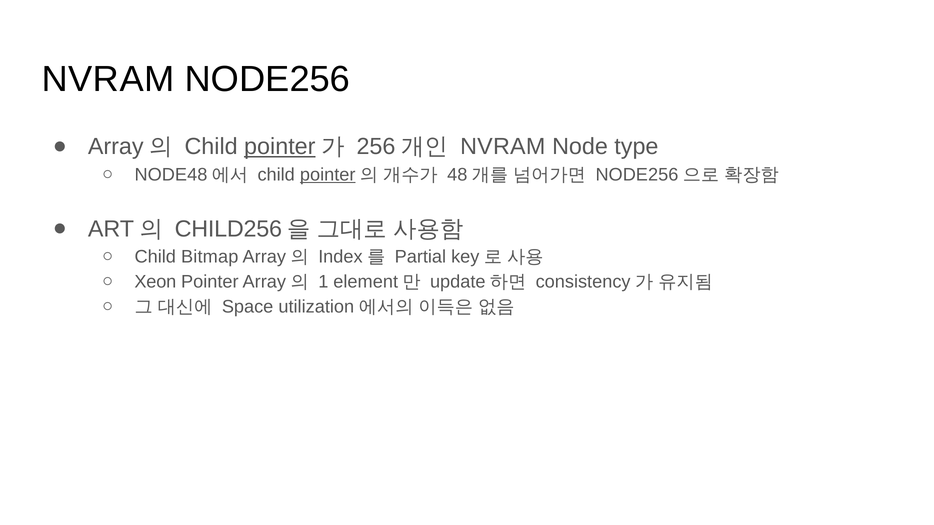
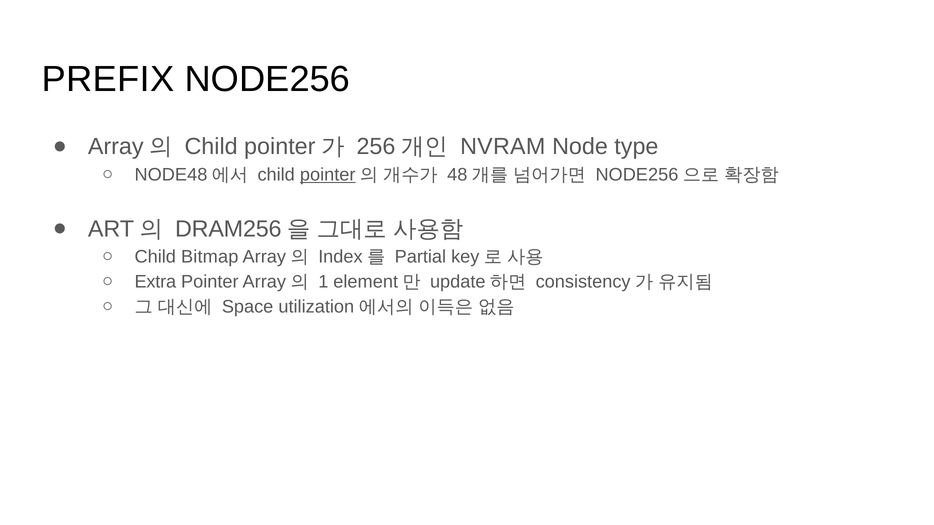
NVRAM: NVRAM -> PREFIX (108, 79)
pointer underline: present -> none (280, 147)
CHILD256: CHILD256 -> DRAM256 (228, 229)
Xeon: Xeon -> Extra (155, 282)
